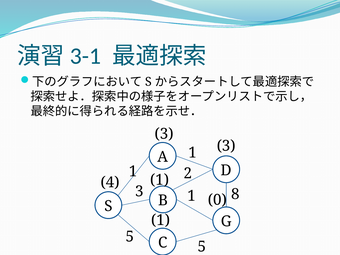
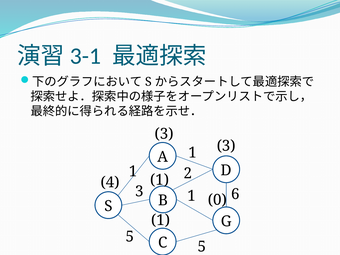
8: 8 -> 6 (235, 194)
